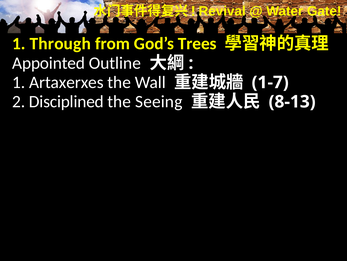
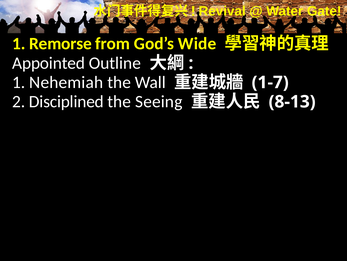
Through: Through -> Remorse (60, 44)
Trees: Trees -> Wide (197, 44)
Artaxerxes: Artaxerxes -> Nehemiah (66, 82)
